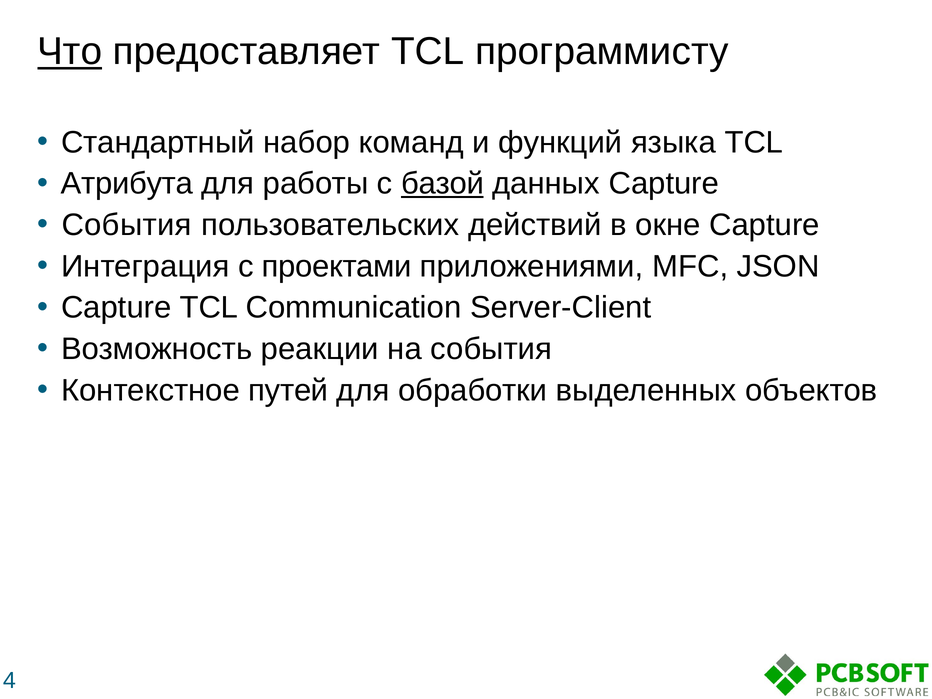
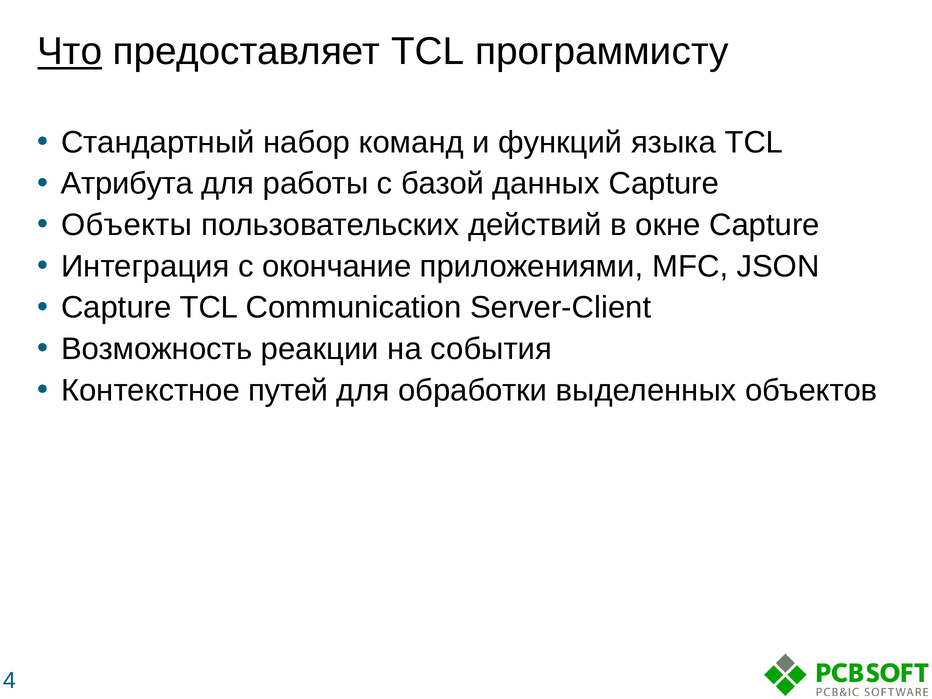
базой underline: present -> none (443, 184)
События: События -> Объекты (127, 225)
проектами: проектами -> окончание (337, 266)
